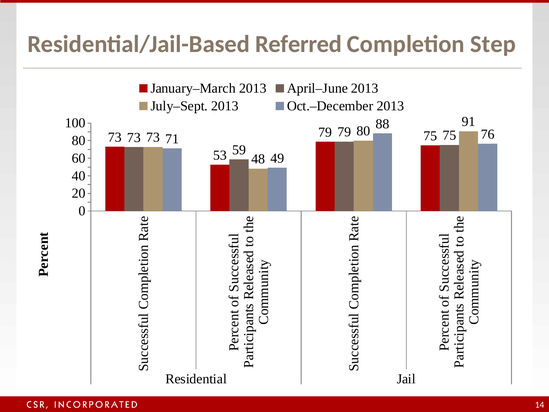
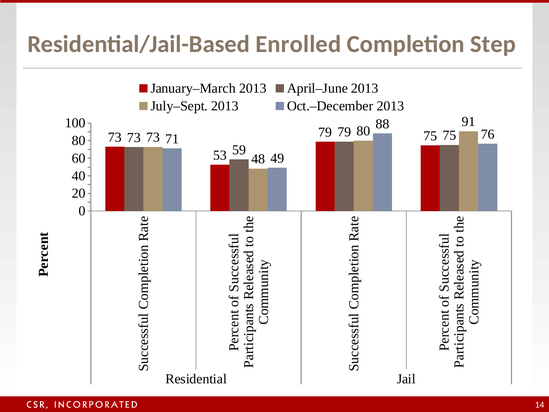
Referred: Referred -> Enrolled (298, 44)
